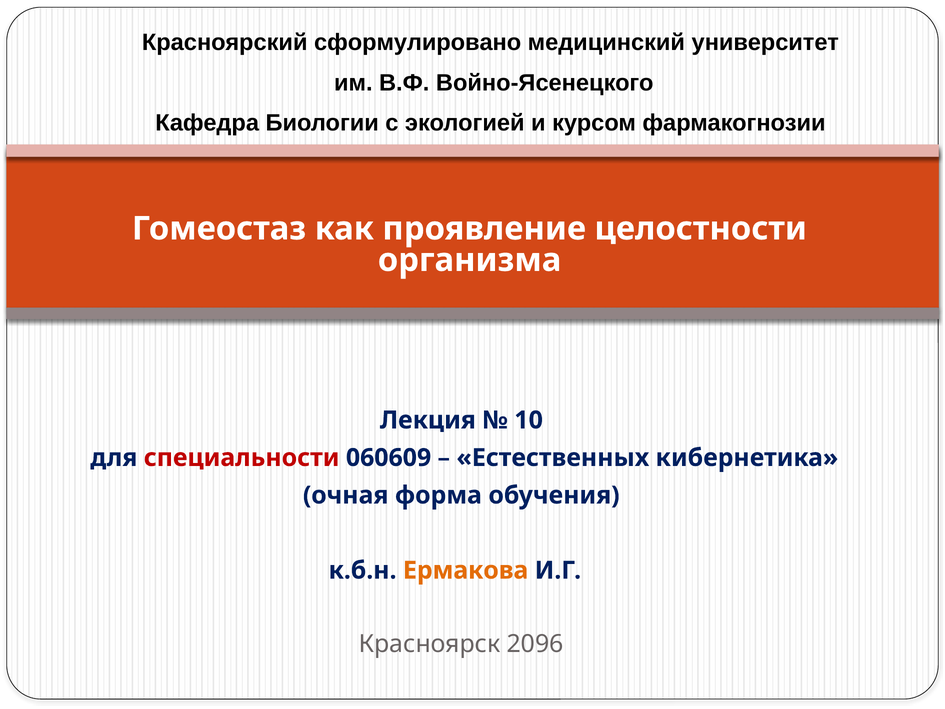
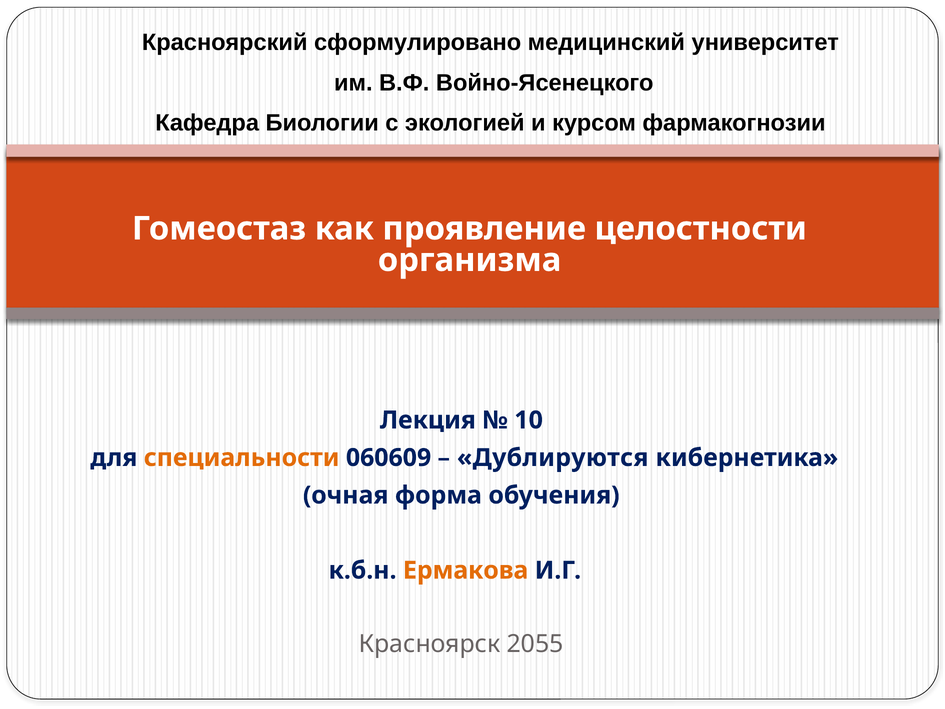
специальности colour: red -> orange (242, 458)
Естественных: Естественных -> Дублируются (553, 458)
2096: 2096 -> 2055 (535, 644)
